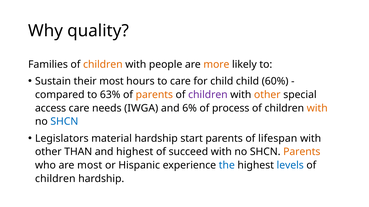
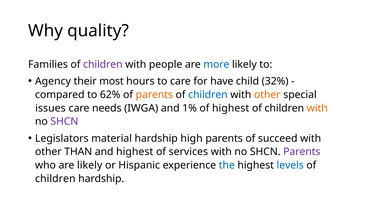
children colour: orange -> purple (103, 65)
more colour: orange -> blue (216, 65)
Sustain: Sustain -> Agency (53, 81)
for child: child -> have (222, 81)
60%: 60% -> 32% (275, 81)
63%: 63% -> 62% (110, 95)
children colour: purple -> blue (208, 95)
access: access -> issues (50, 108)
6%: 6% -> 1% (190, 108)
of process: process -> highest (231, 108)
SHCN colour: blue -> purple (64, 122)
start: start -> high (192, 139)
lifespan: lifespan -> succeed (278, 139)
succeed: succeed -> services (188, 152)
Parents colour: orange -> purple (302, 152)
are most: most -> likely (90, 166)
